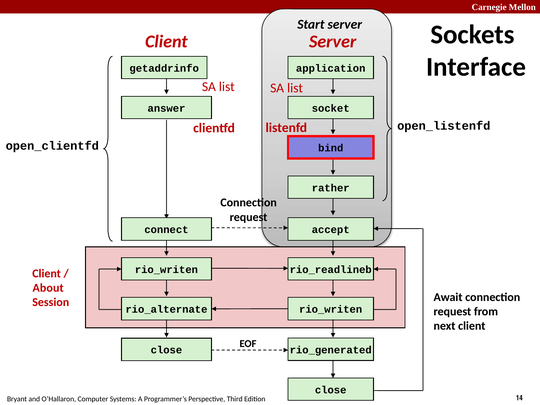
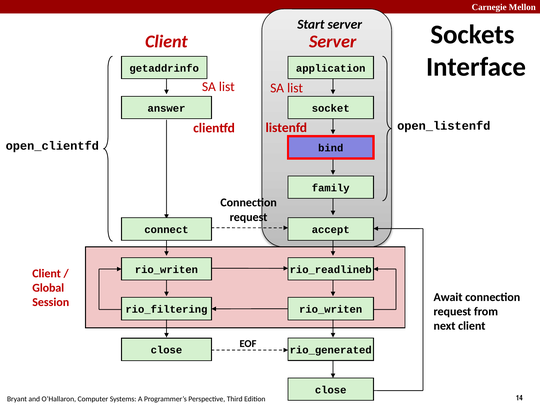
rather: rather -> family (331, 188)
About: About -> Global (48, 288)
rio_alternate: rio_alternate -> rio_filtering (166, 309)
